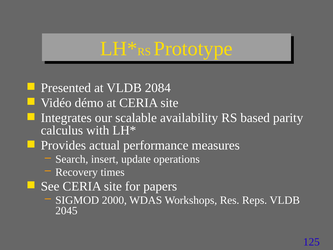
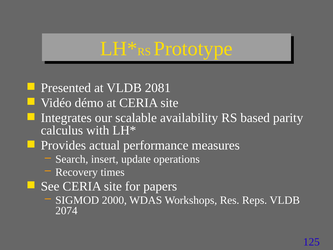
2084: 2084 -> 2081 (158, 88)
2045: 2045 -> 2074 (66, 211)
